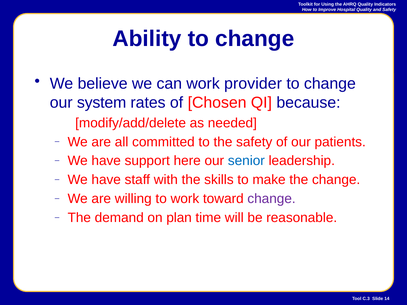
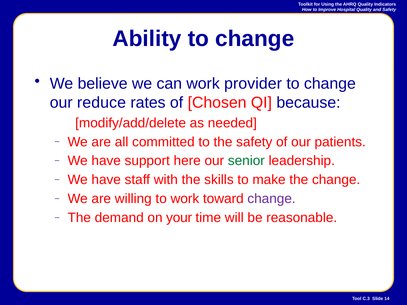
system: system -> reduce (101, 103)
senior colour: blue -> green (246, 161)
plan: plan -> your (179, 218)
